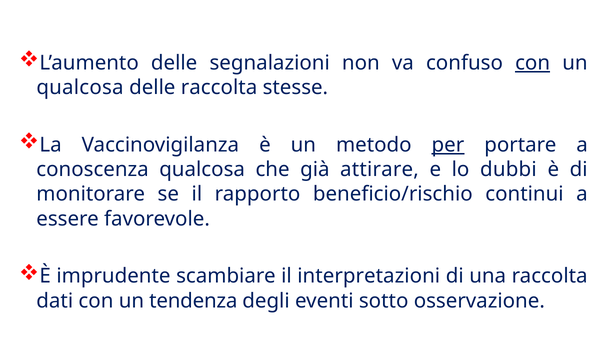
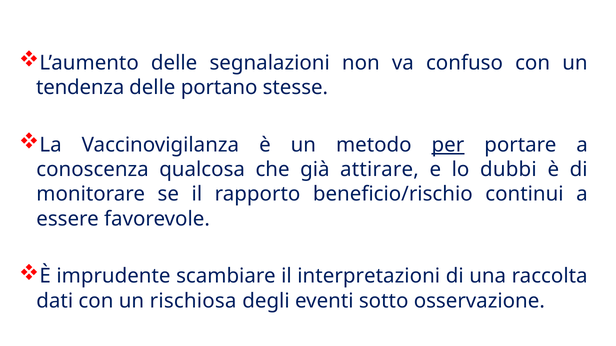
con underline: present -> none (533, 63)
qualcosa: qualcosa -> tendenza (80, 88)
delle raccolta: raccolta -> portano (219, 88)
tendenza: tendenza -> rischiosa (193, 301)
